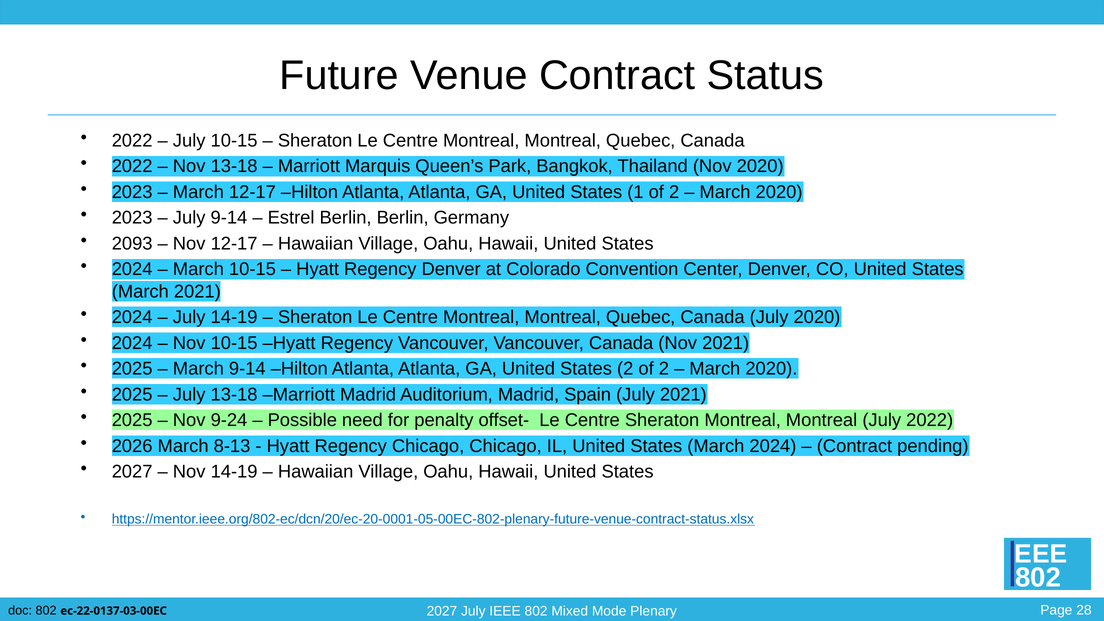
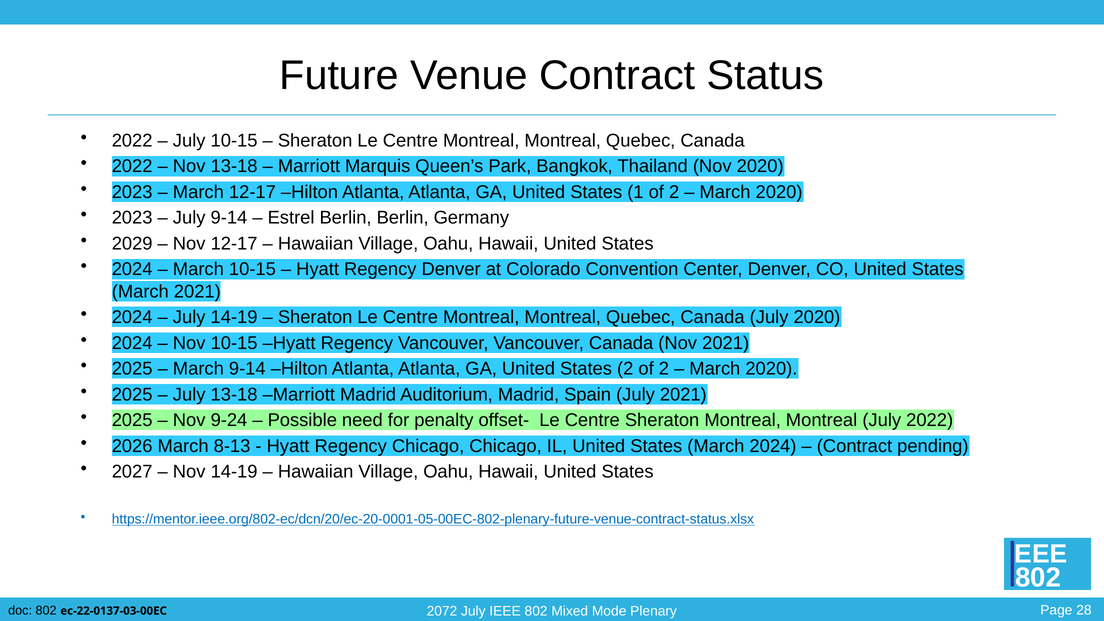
2093: 2093 -> 2029 (132, 244)
2027: 2027 -> 2072 (442, 611)
